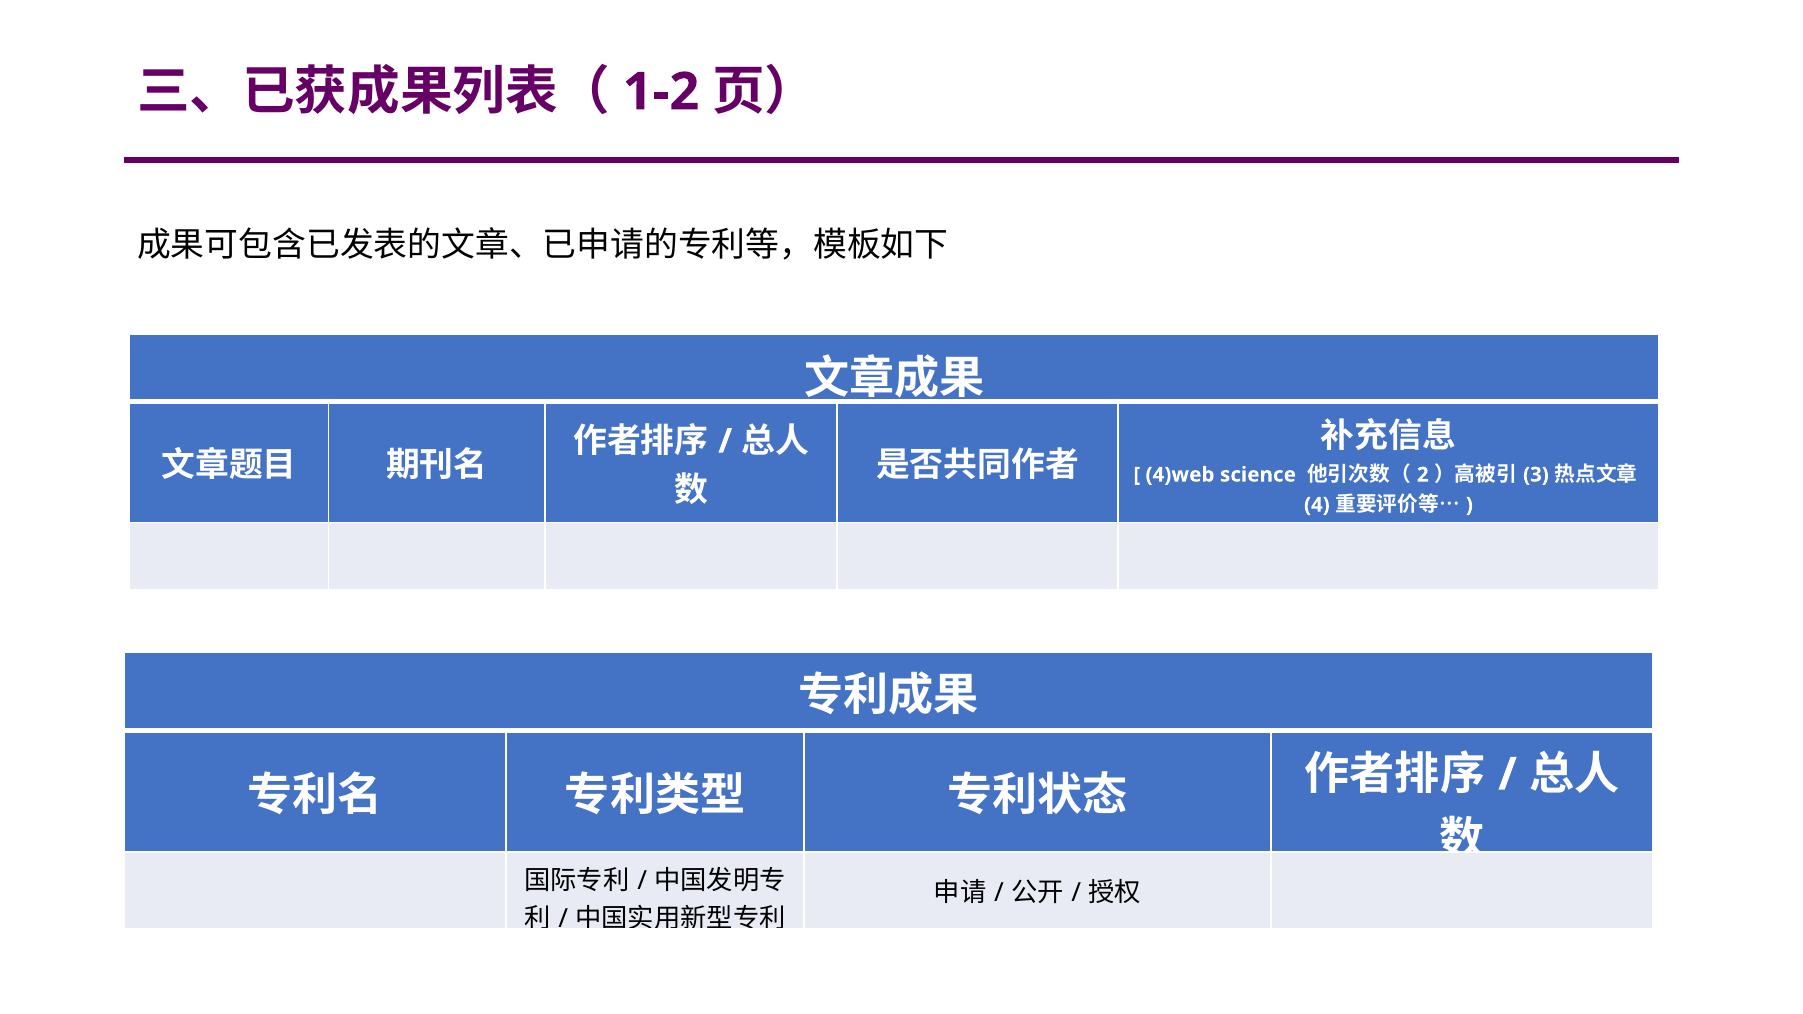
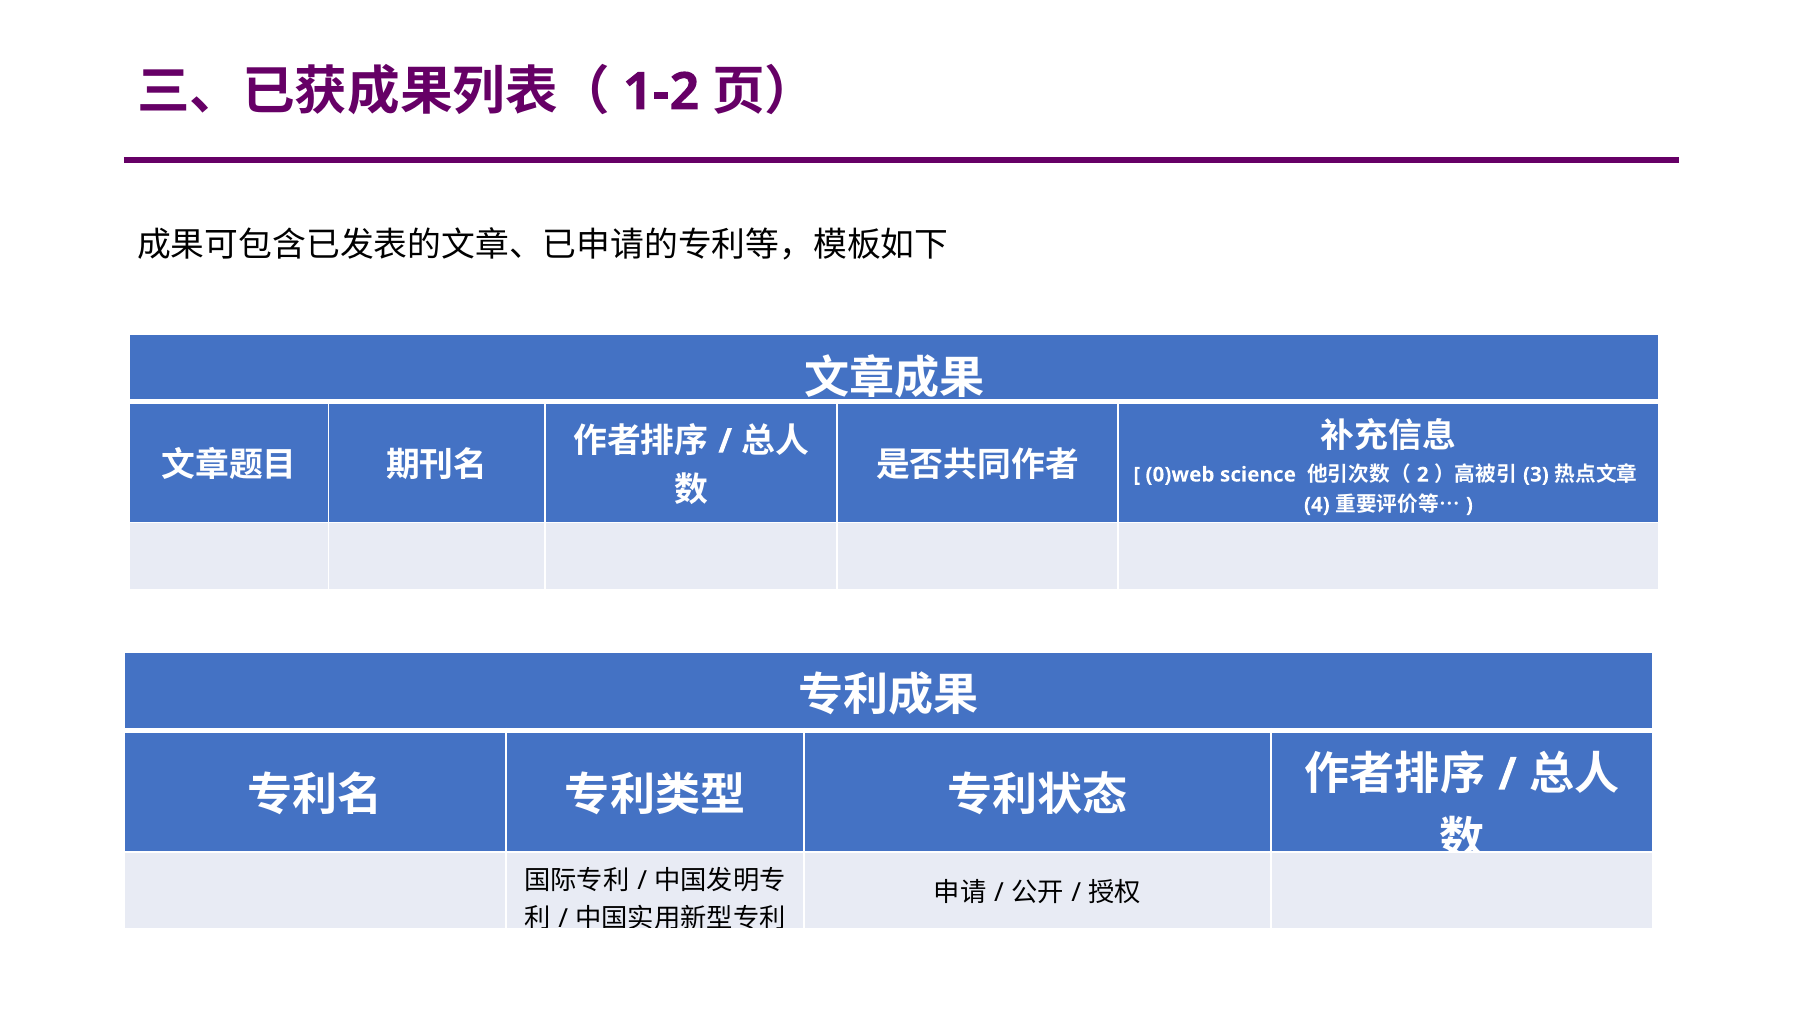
4)web: 4)web -> 0)web (1180, 475)
